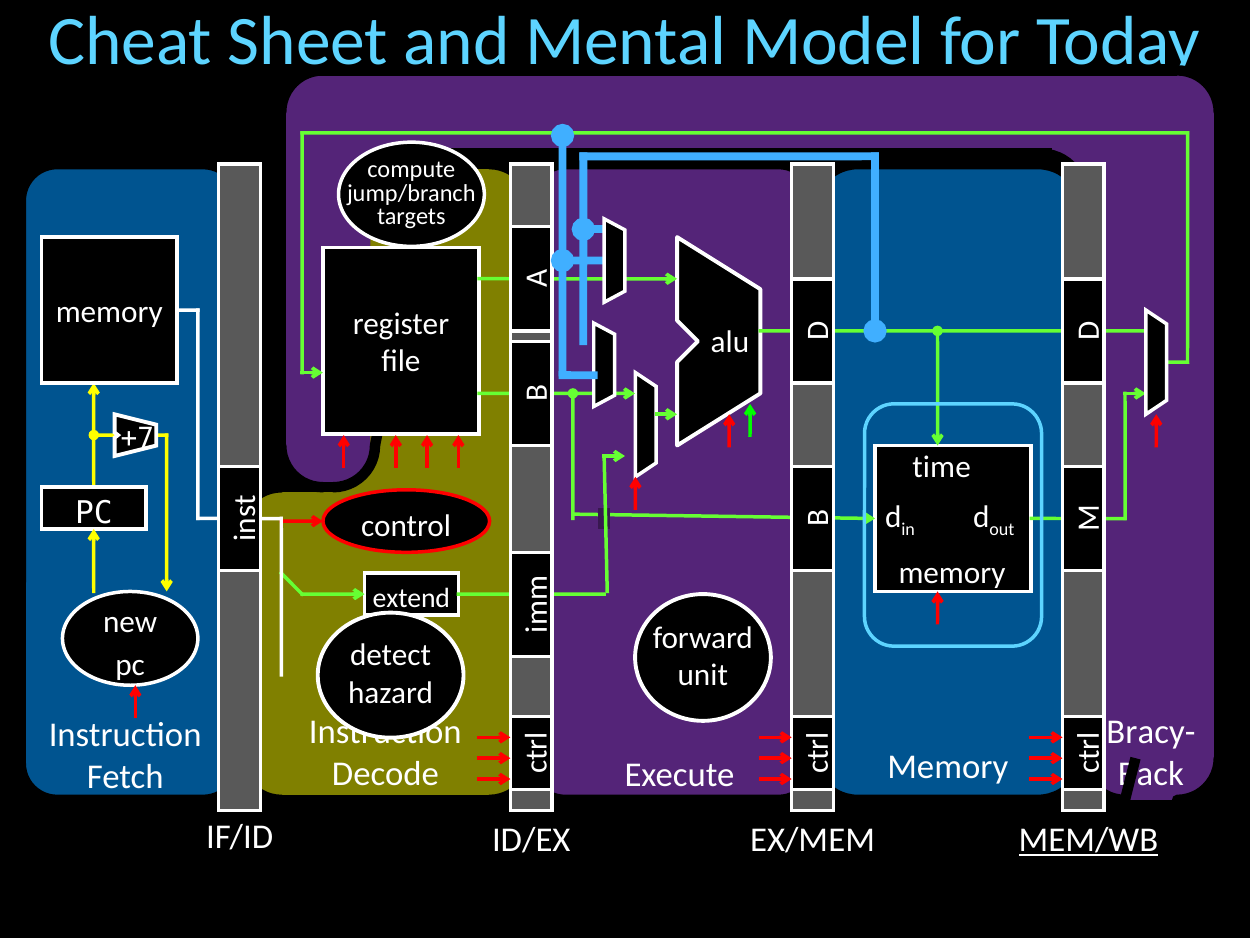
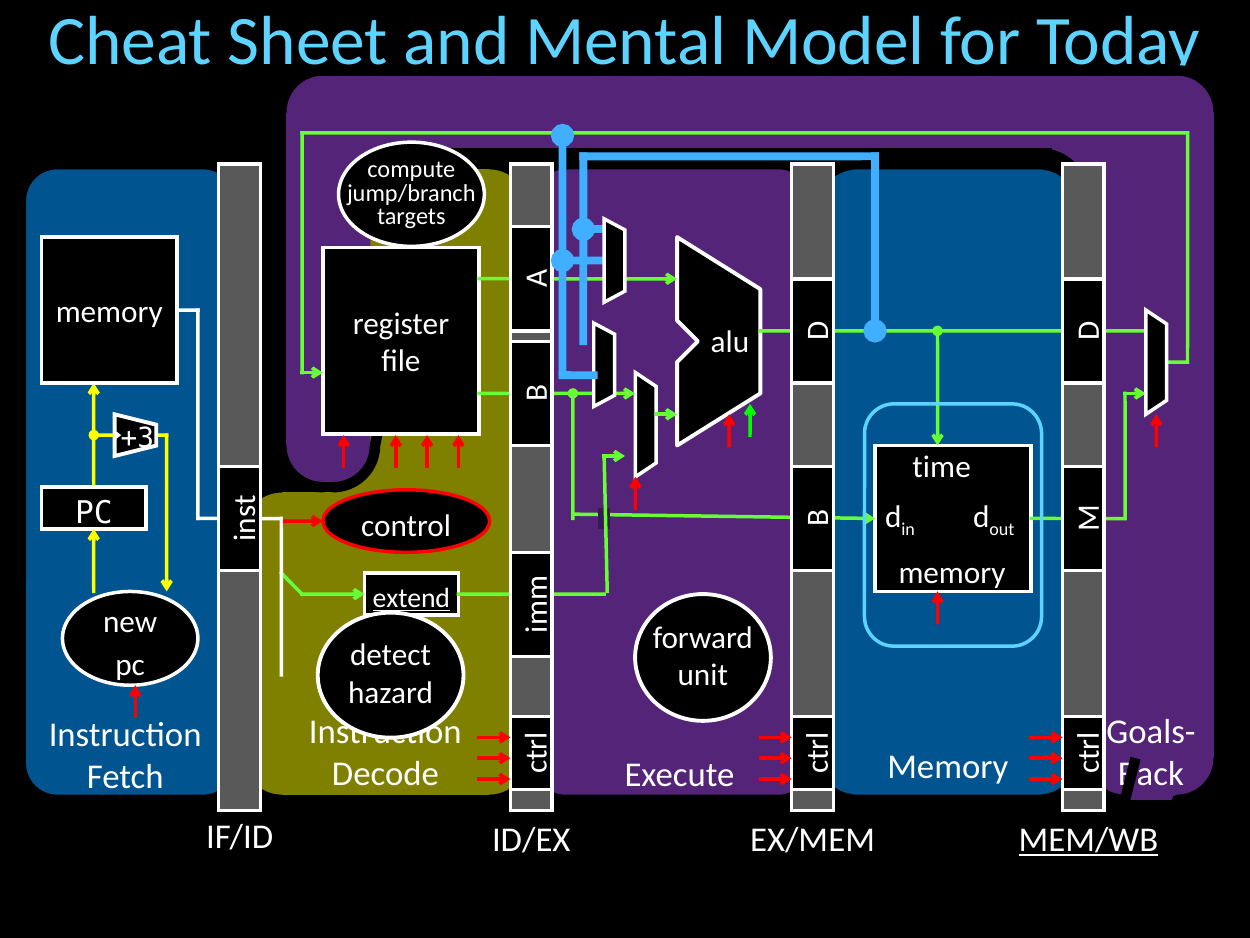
+7: +7 -> +3 (137, 439)
extend underline: none -> present (411, 598)
Bracy-: Bracy- -> Goals- (1151, 732)
